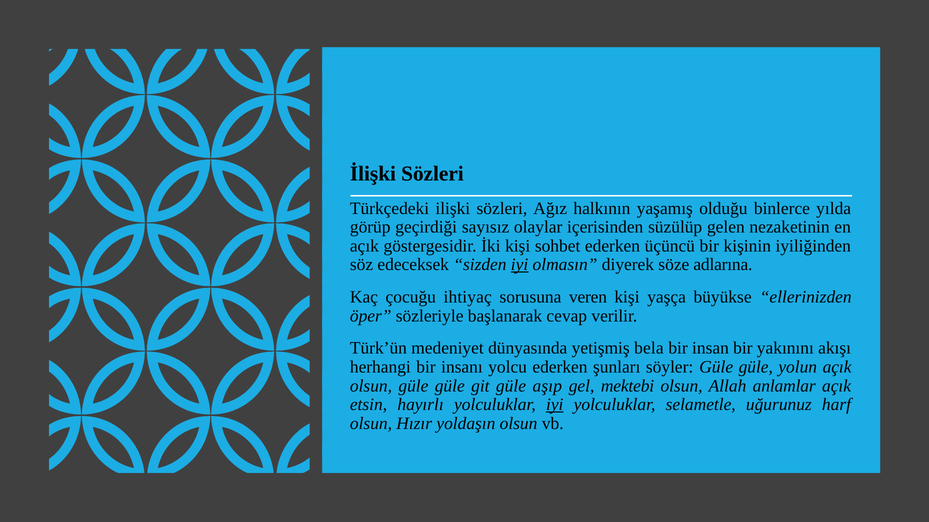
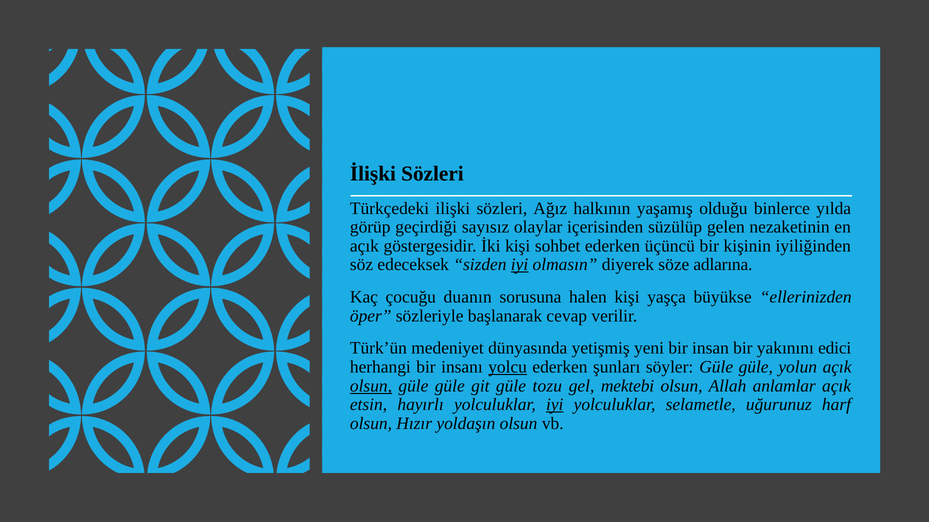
ihtiyaç: ihtiyaç -> duanın (468, 297)
veren: veren -> halen (588, 297)
bela: bela -> yeni (649, 349)
akışı: akışı -> edici (835, 349)
yolcu underline: none -> present (508, 367)
olsun underline: none -> present (371, 386)
aşıp: aşıp -> tozu (547, 386)
